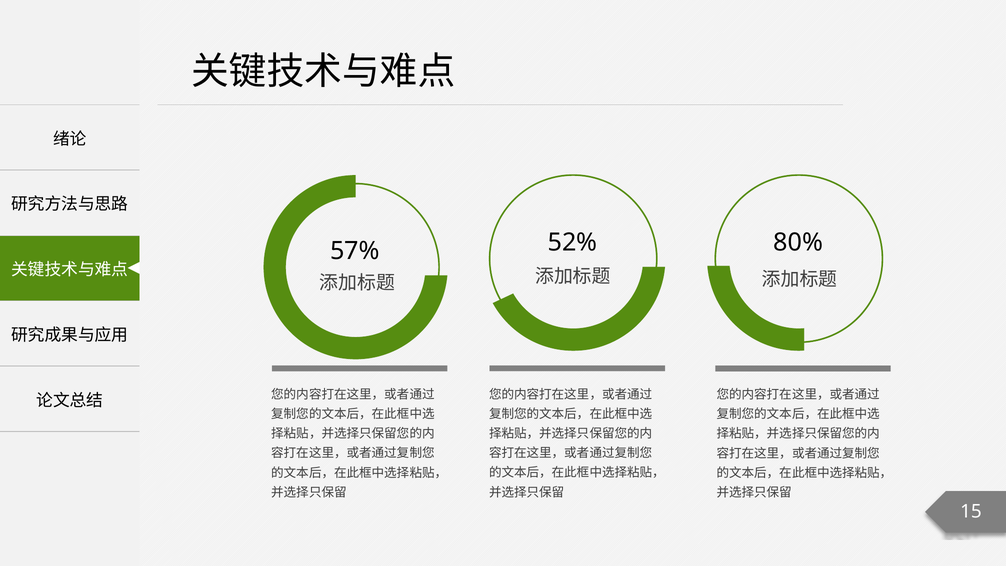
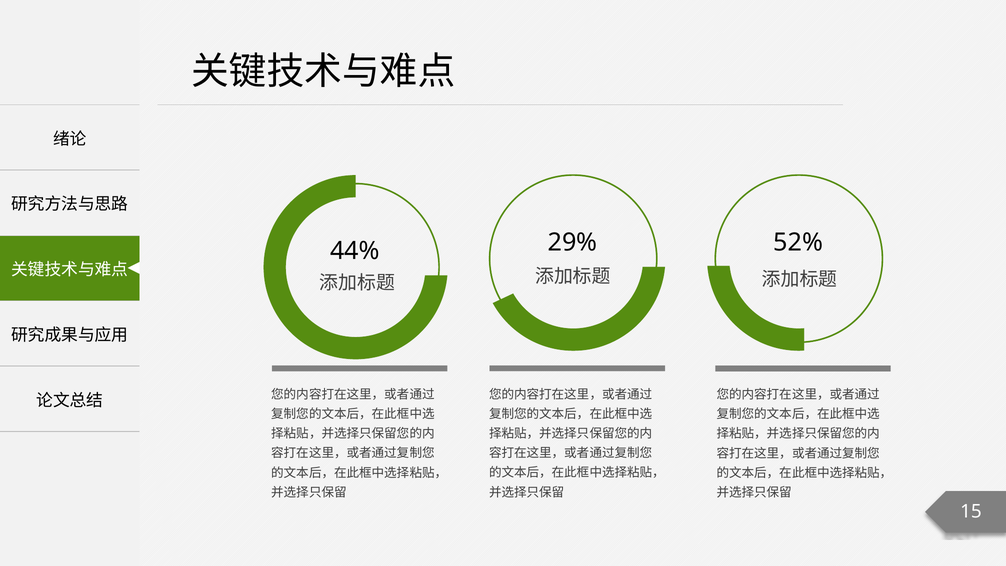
52%: 52% -> 29% (573, 242)
80%: 80% -> 52% (798, 242)
57%: 57% -> 44% (355, 251)
